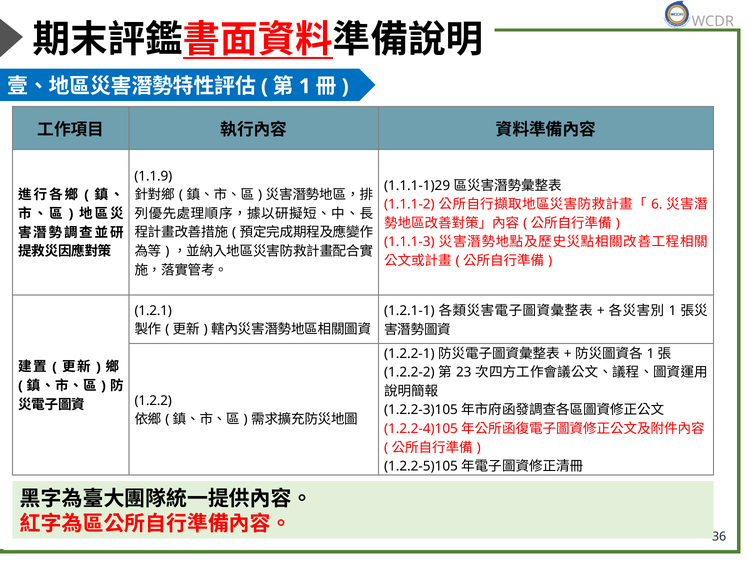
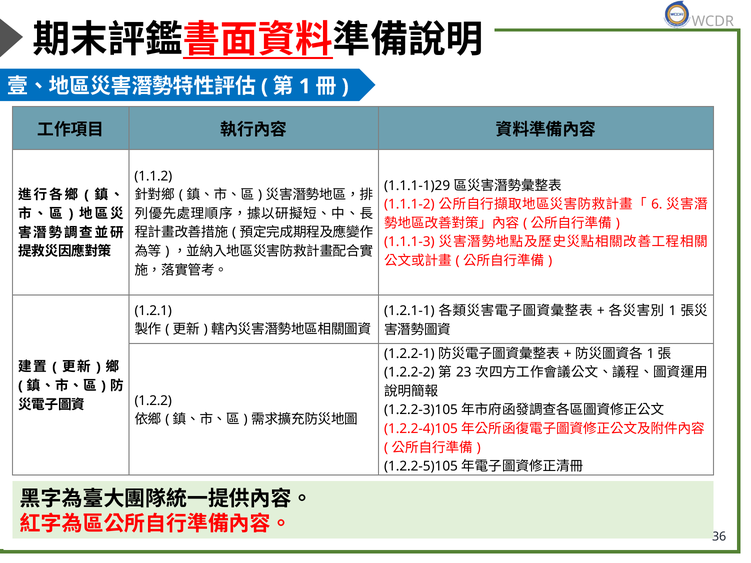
1.1.9: 1.1.9 -> 1.1.2 (153, 176)
